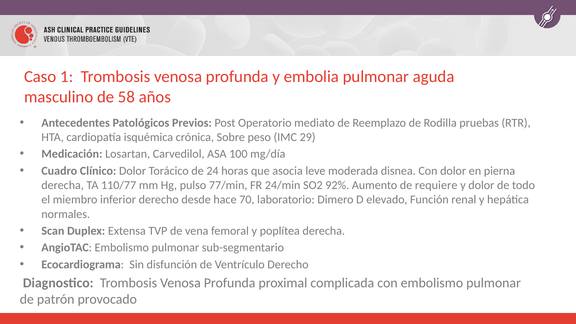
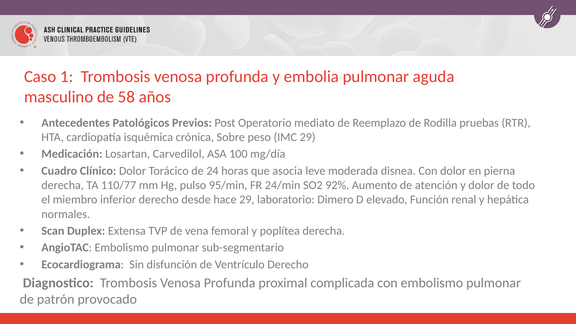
77/min: 77/min -> 95/min (228, 185)
requiere: requiere -> atención (436, 185)
hace 70: 70 -> 29 (247, 200)
